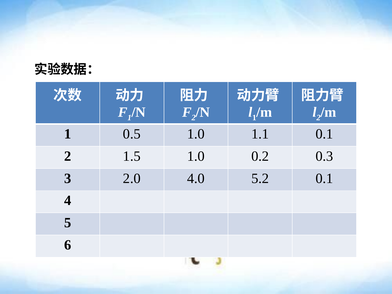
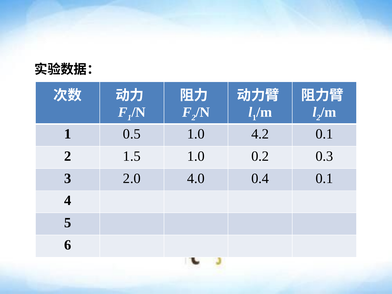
1.1: 1.1 -> 4.2 (260, 134)
5.2: 5.2 -> 0.4 (260, 178)
